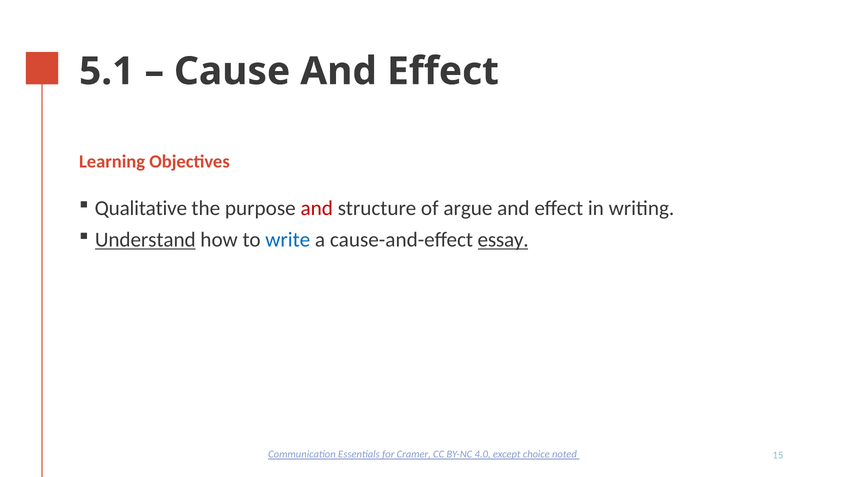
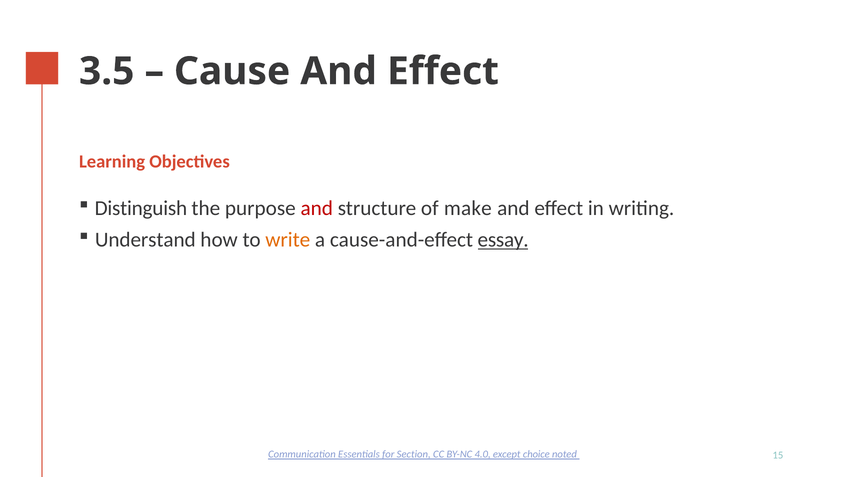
5.1: 5.1 -> 3.5 (107, 71)
Qualitative: Qualitative -> Distinguish (141, 208)
argue: argue -> make (468, 208)
Understand underline: present -> none (145, 240)
write colour: blue -> orange (288, 240)
Cramer: Cramer -> Section (414, 454)
